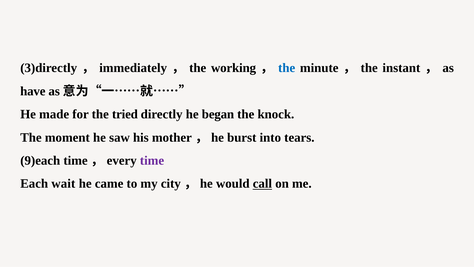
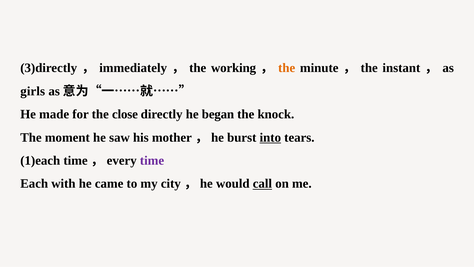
the colour: blue -> orange (287, 68)
have: have -> girls (33, 91)
tried: tried -> close (125, 114)
into underline: none -> present (270, 137)
9)each: 9)each -> 1)each (40, 160)
wait: wait -> with (63, 183)
